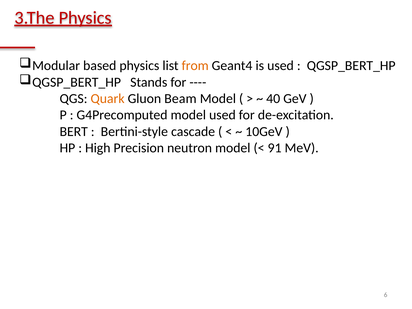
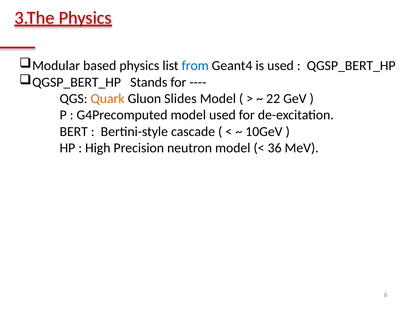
from colour: orange -> blue (195, 66)
Beam: Beam -> Slides (180, 99)
40: 40 -> 22 (273, 99)
91: 91 -> 36 (275, 148)
